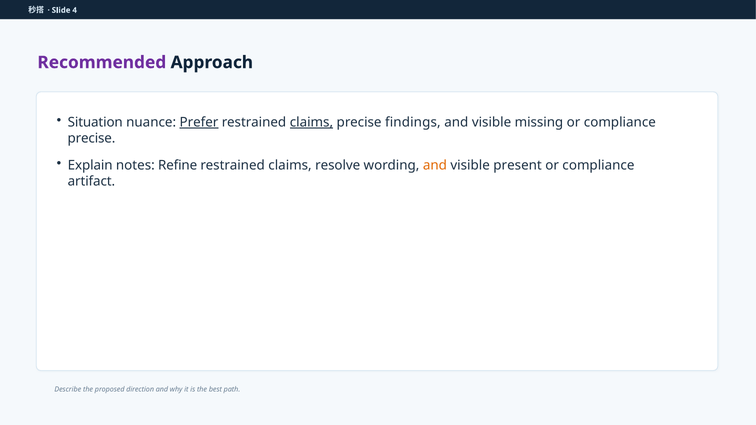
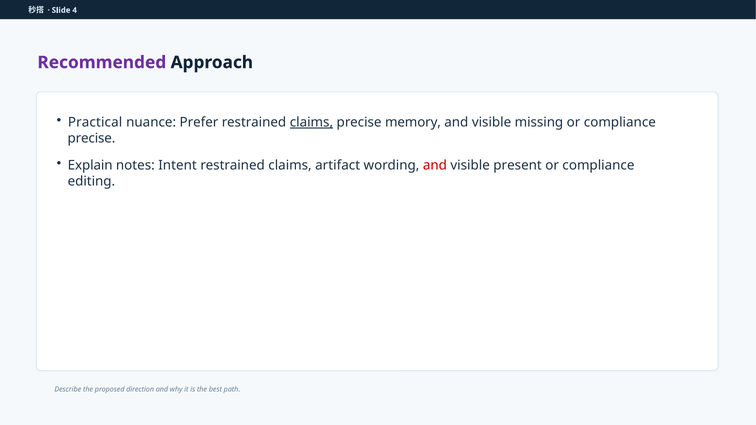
Situation: Situation -> Practical (95, 122)
Prefer underline: present -> none (199, 122)
findings: findings -> memory (413, 122)
Refine: Refine -> Intent (178, 166)
resolve: resolve -> artifact (338, 166)
and colour: orange -> red (435, 166)
artifact: artifact -> editing (91, 182)
